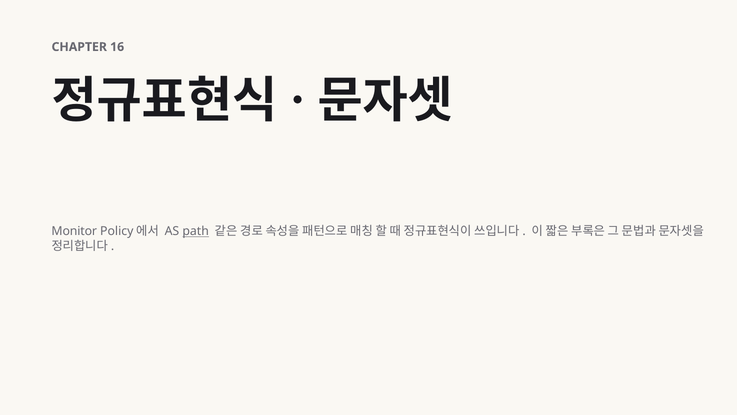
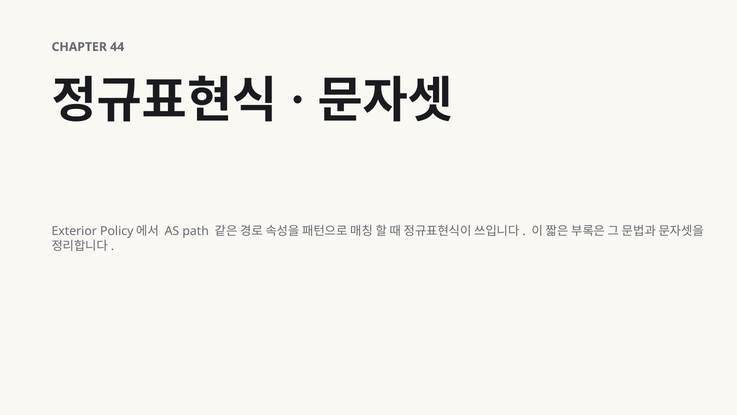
16: 16 -> 44 (117, 47)
Monitor: Monitor -> Exterior (74, 231)
path underline: present -> none (196, 231)
